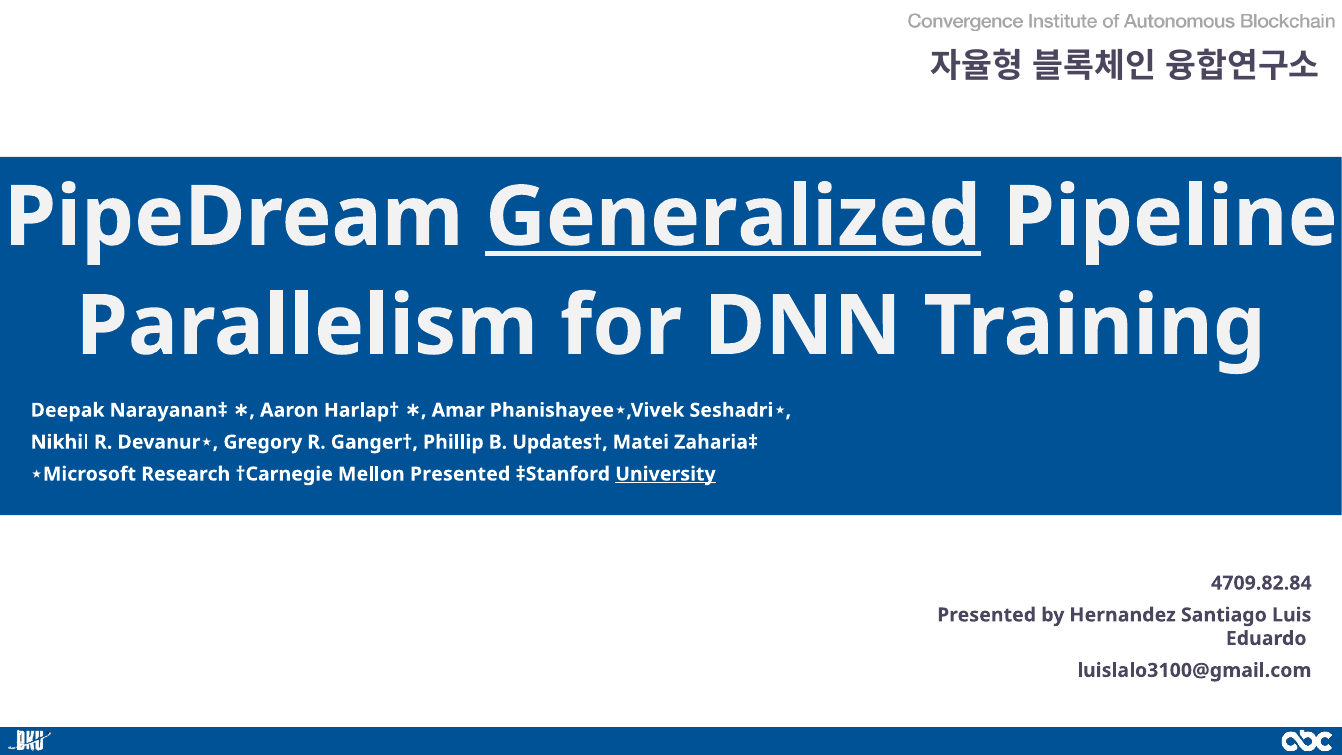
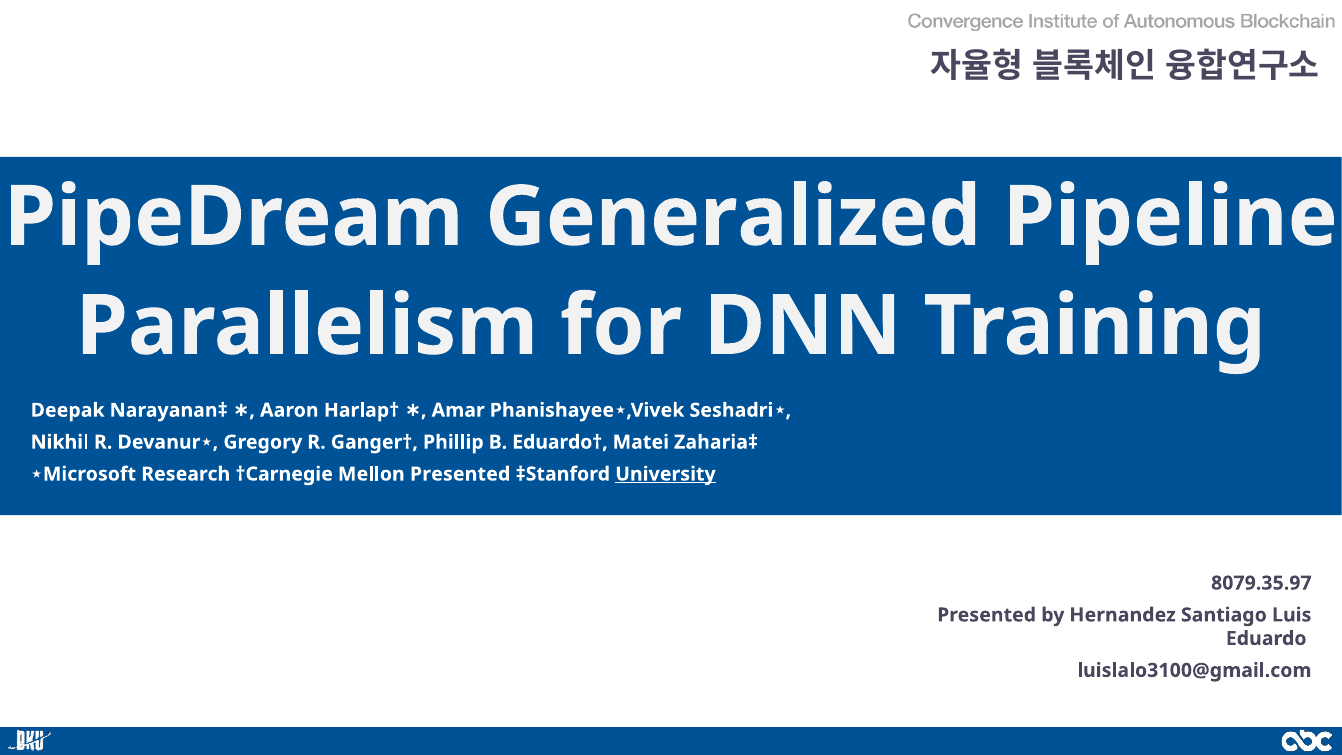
Generalized underline: present -> none (733, 217)
Updates†: Updates† -> Eduardo† (560, 442)
4709.82.84: 4709.82.84 -> 8079.35.97 (1261, 583)
